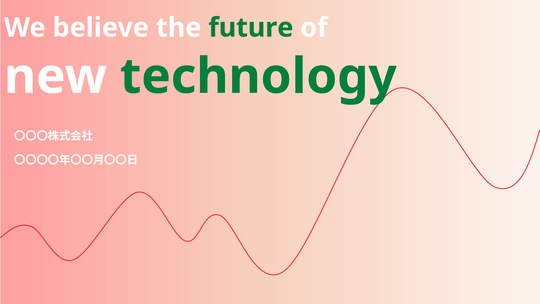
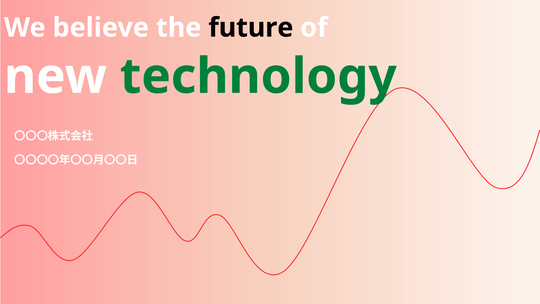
future colour: green -> black (251, 28)
